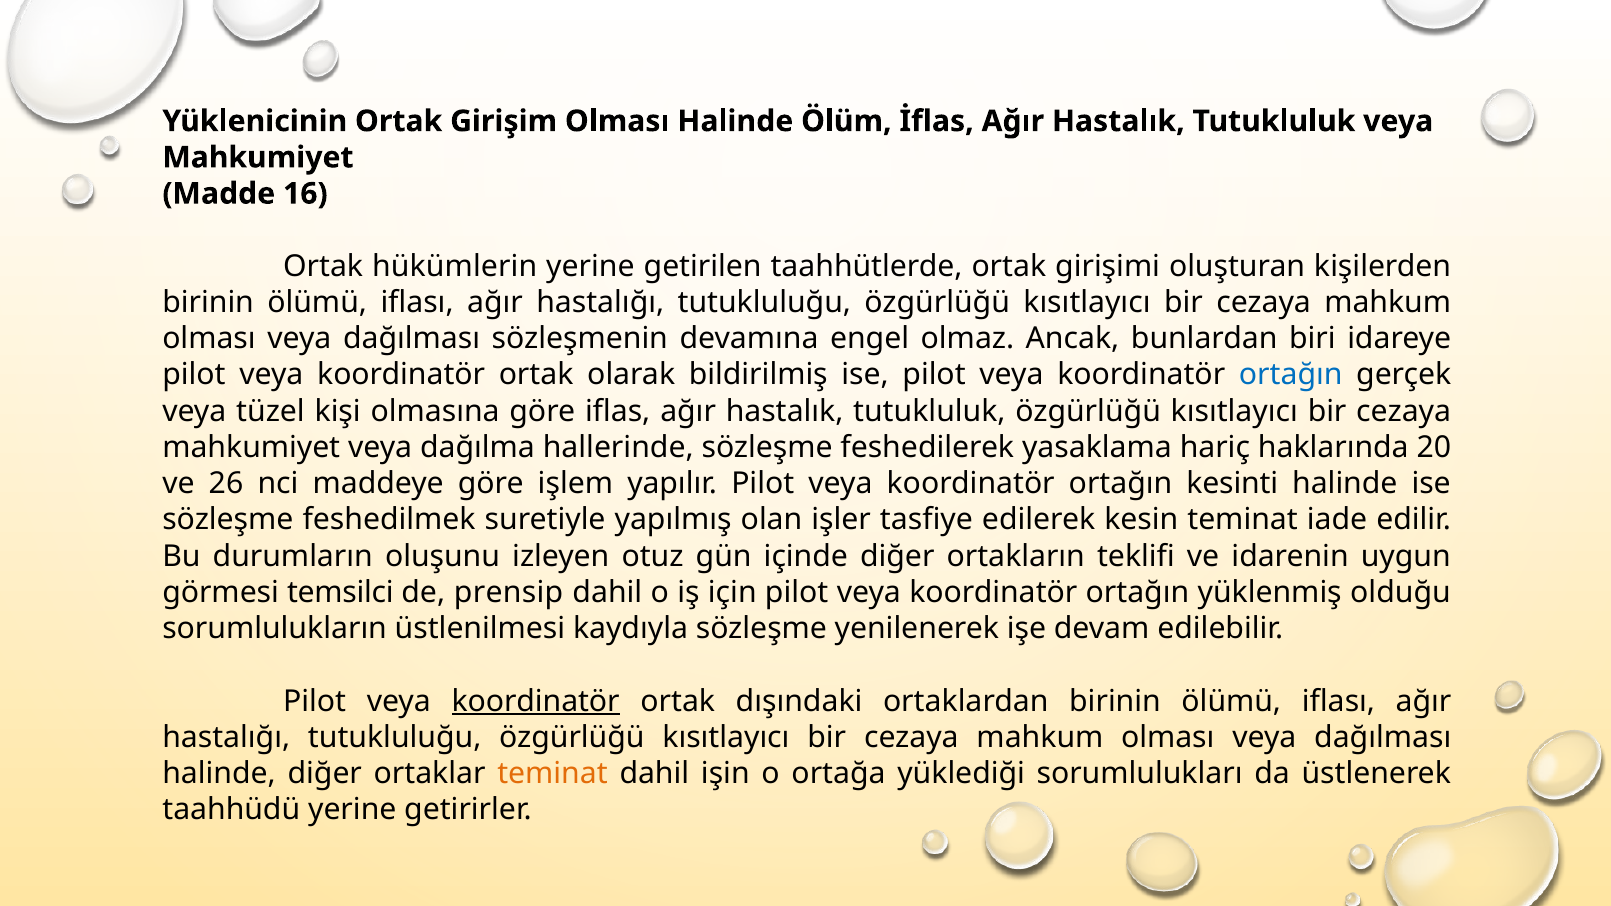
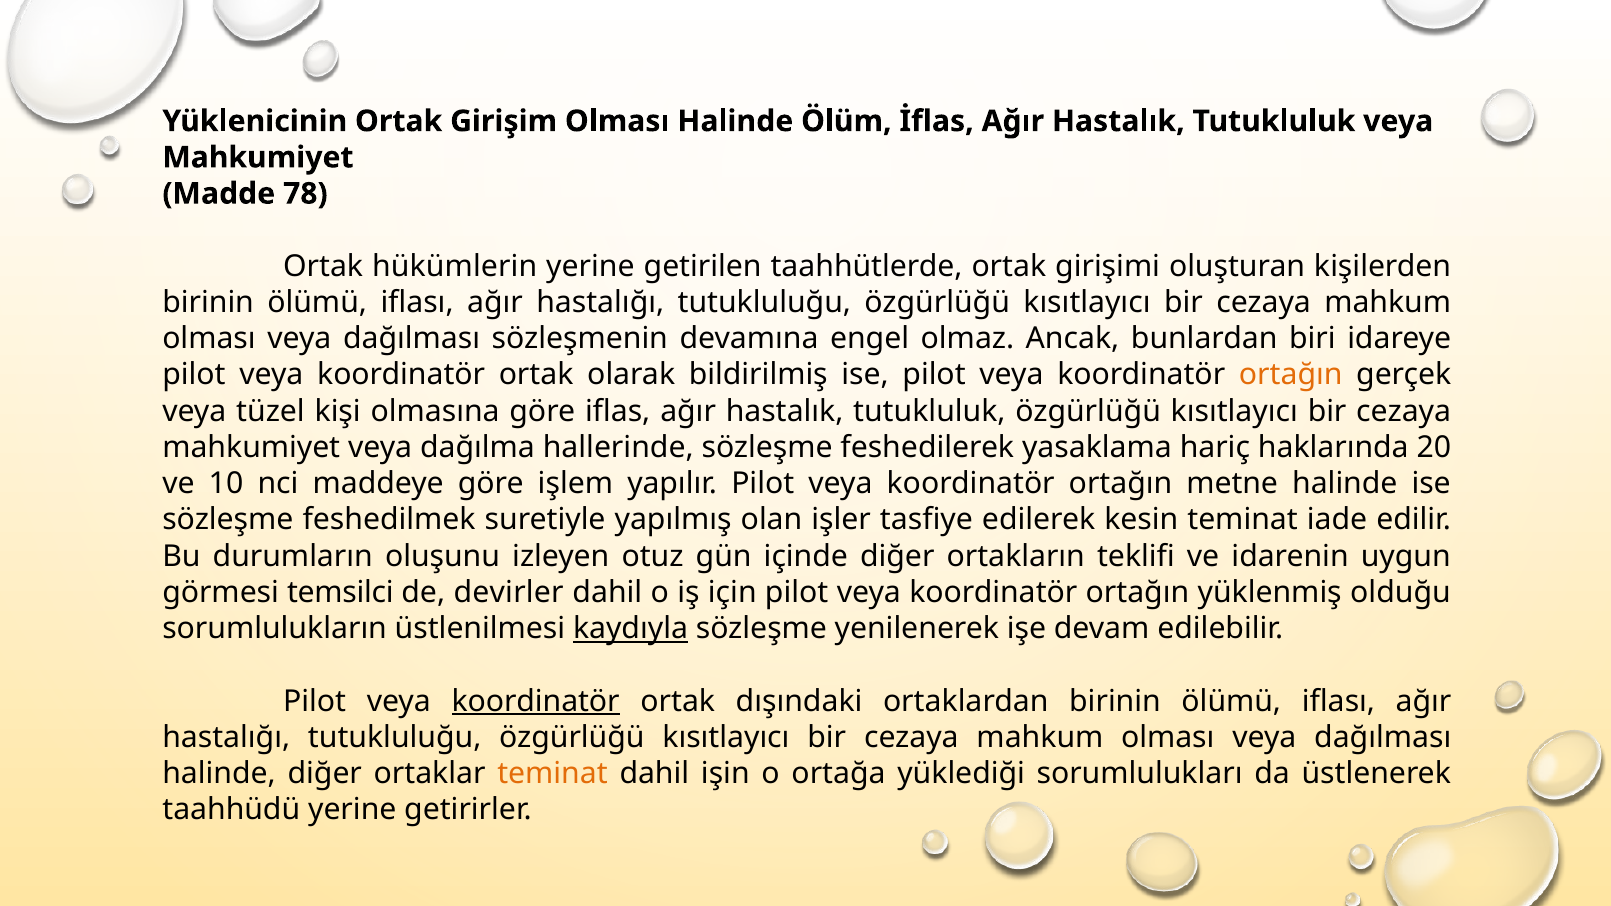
16: 16 -> 78 (305, 194)
ortağın colour: blue -> orange (1291, 375)
26: 26 -> 10 (226, 484)
kesinti: kesinti -> metne (1232, 484)
prensip: prensip -> devirler (509, 592)
kaydıyla underline: none -> present (631, 629)
